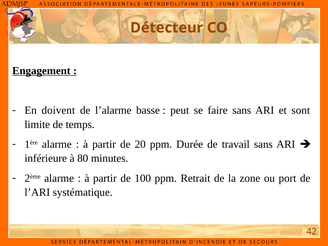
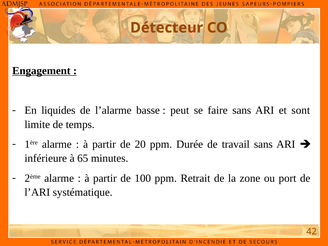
doivent: doivent -> liquides (58, 110)
80: 80 -> 65 (83, 158)
